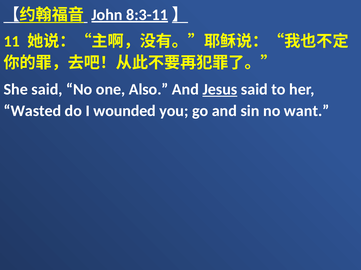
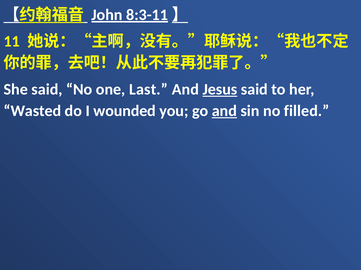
Also: Also -> Last (149, 90)
and underline: none -> present (224, 111)
want: want -> filled (307, 111)
